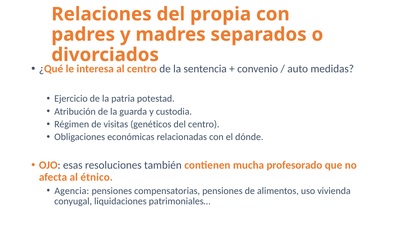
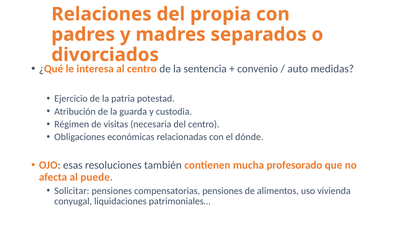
genéticos: genéticos -> necesaria (151, 124)
étnico: étnico -> puede (97, 177)
Agencia: Agencia -> Solicitar (72, 190)
